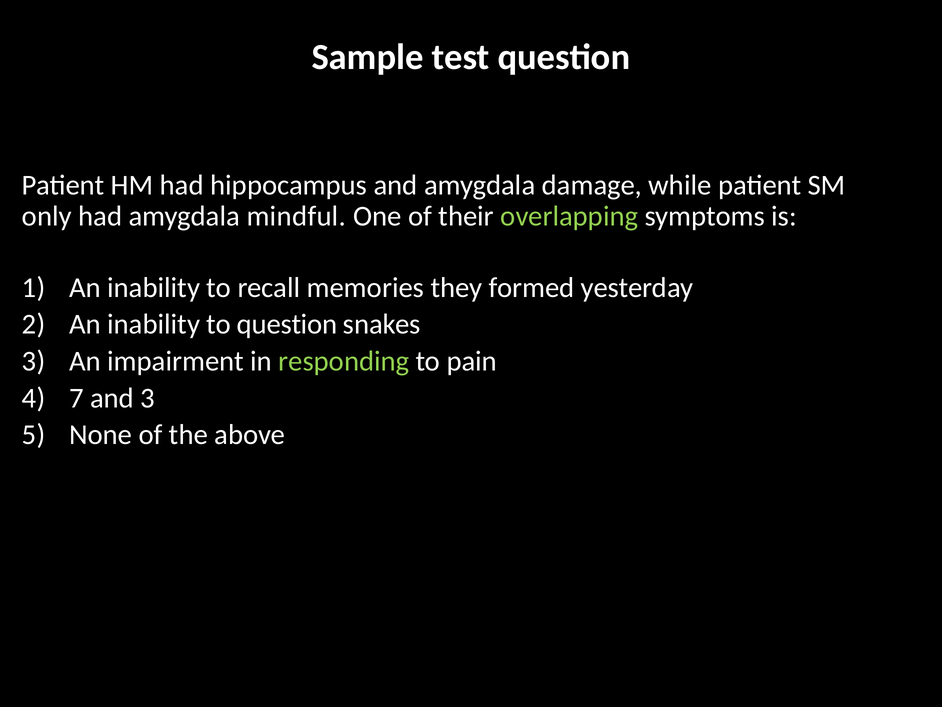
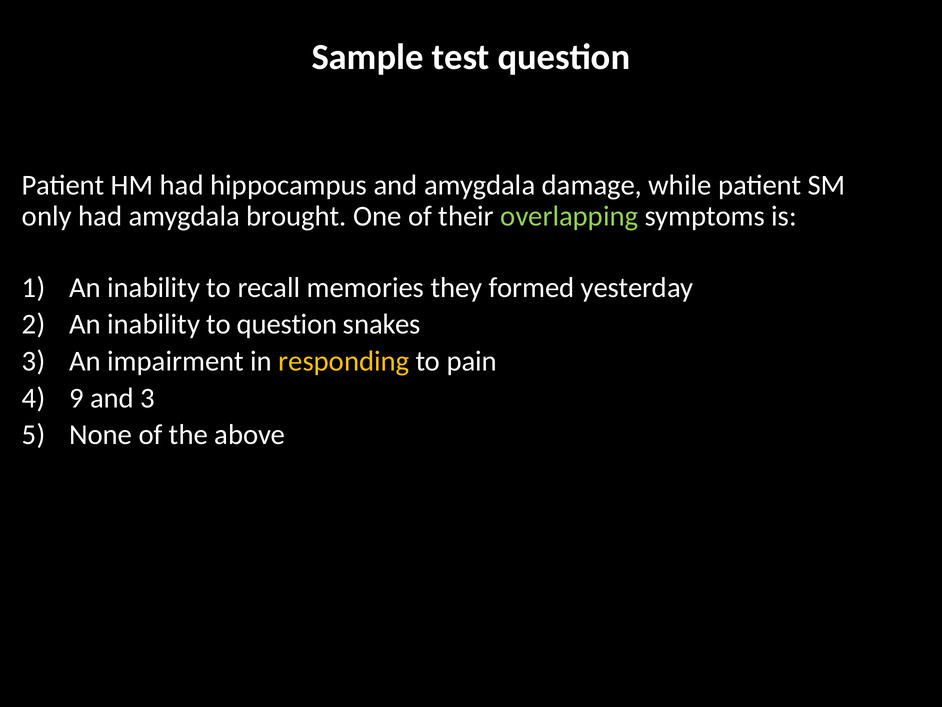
mindful: mindful -> brought (297, 216)
responding colour: light green -> yellow (344, 361)
7: 7 -> 9 (76, 398)
